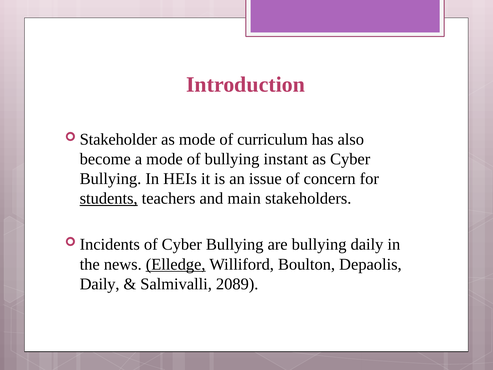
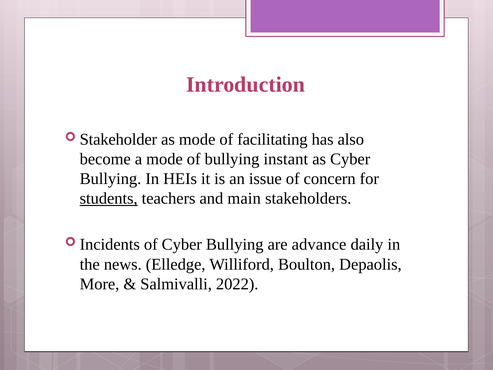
curriculum: curriculum -> facilitating (272, 139)
are bullying: bullying -> advance (319, 244)
Elledge underline: present -> none (176, 264)
Daily: Daily -> More (100, 284)
2089: 2089 -> 2022 (237, 284)
